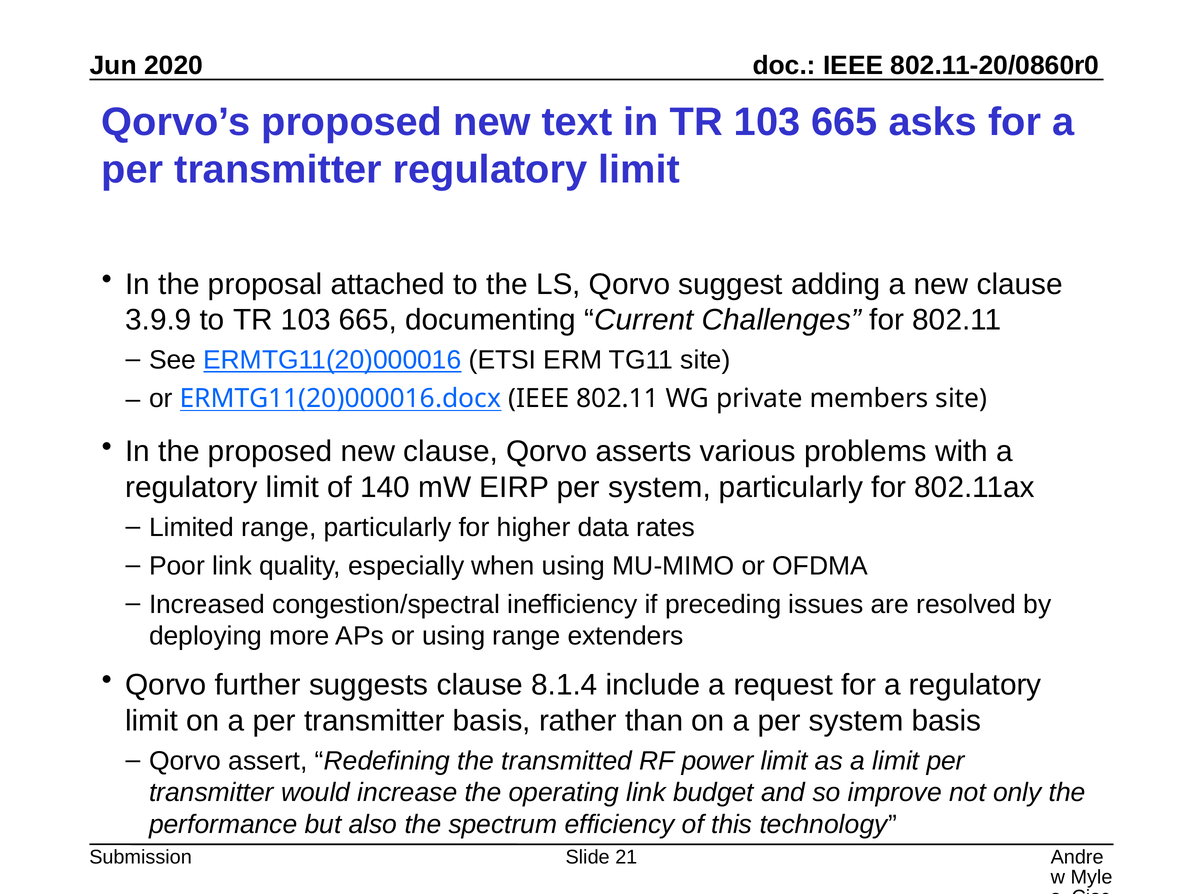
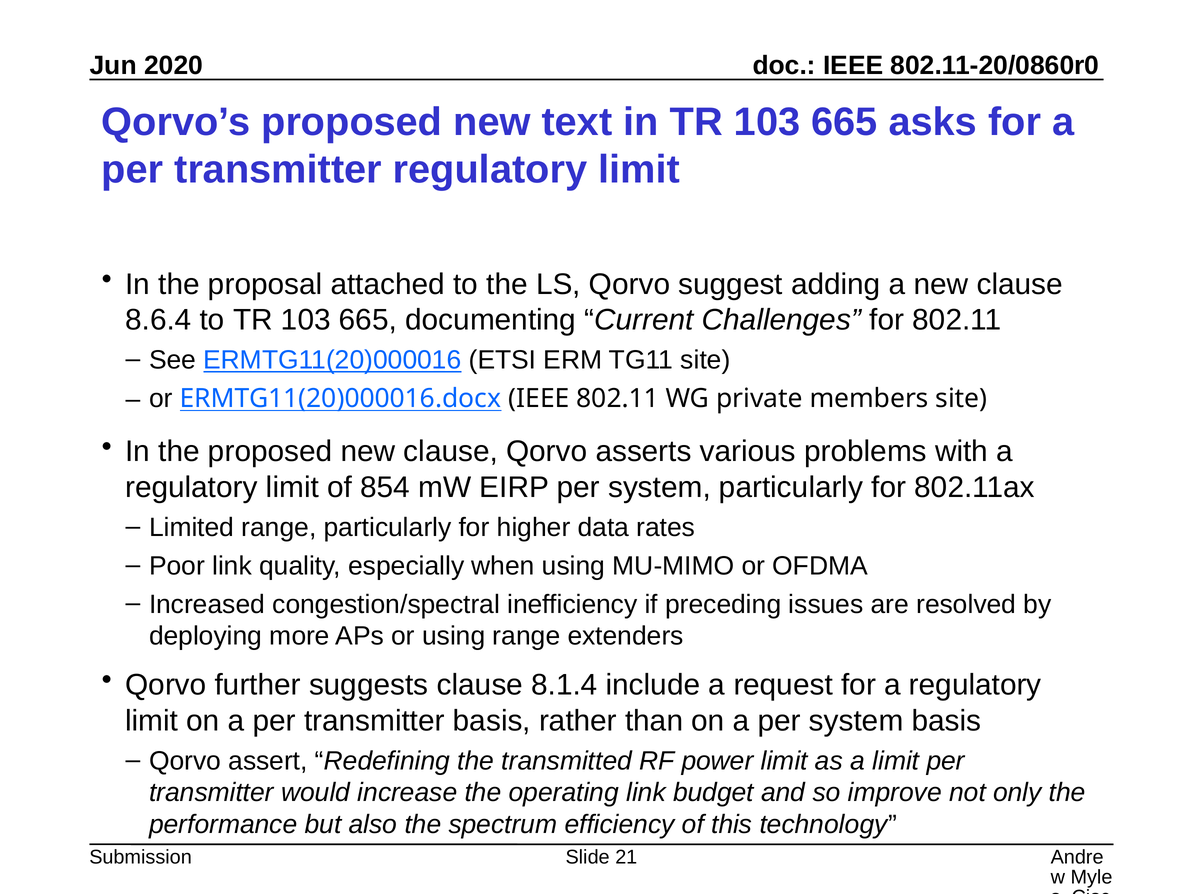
3.9.9: 3.9.9 -> 8.6.4 (158, 320)
140: 140 -> 854 (385, 488)
